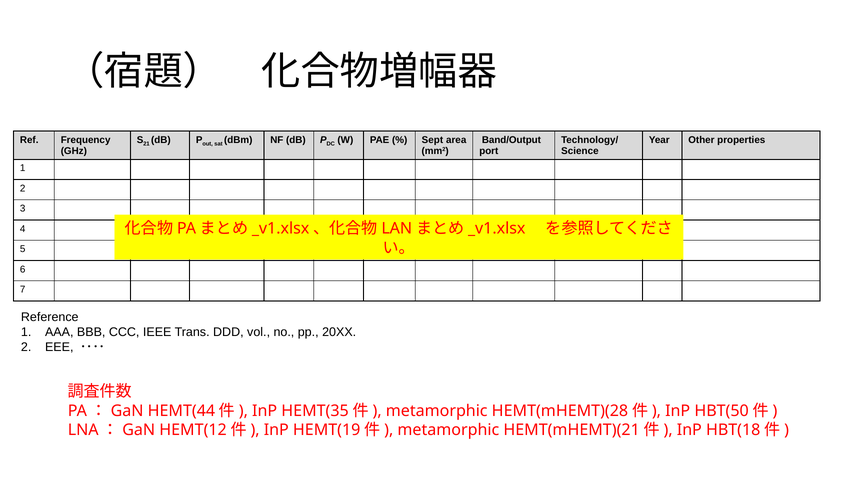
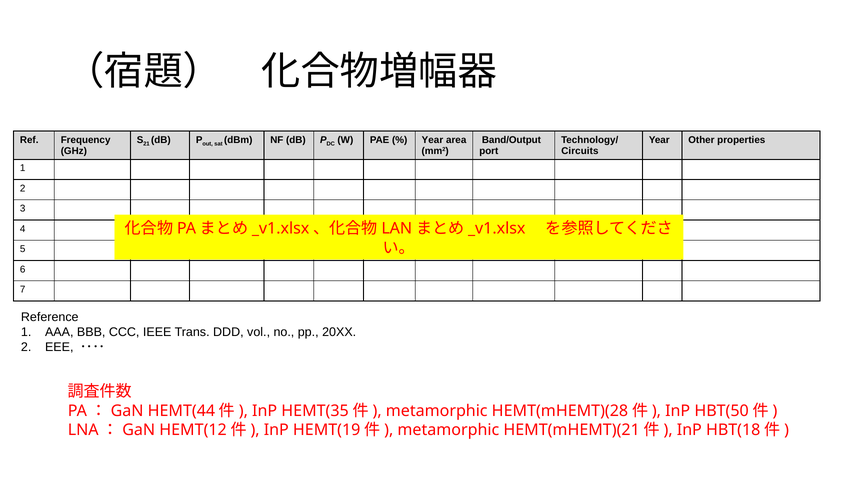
Sept: Sept -> Year (432, 140)
Science: Science -> Circuits (580, 151)
